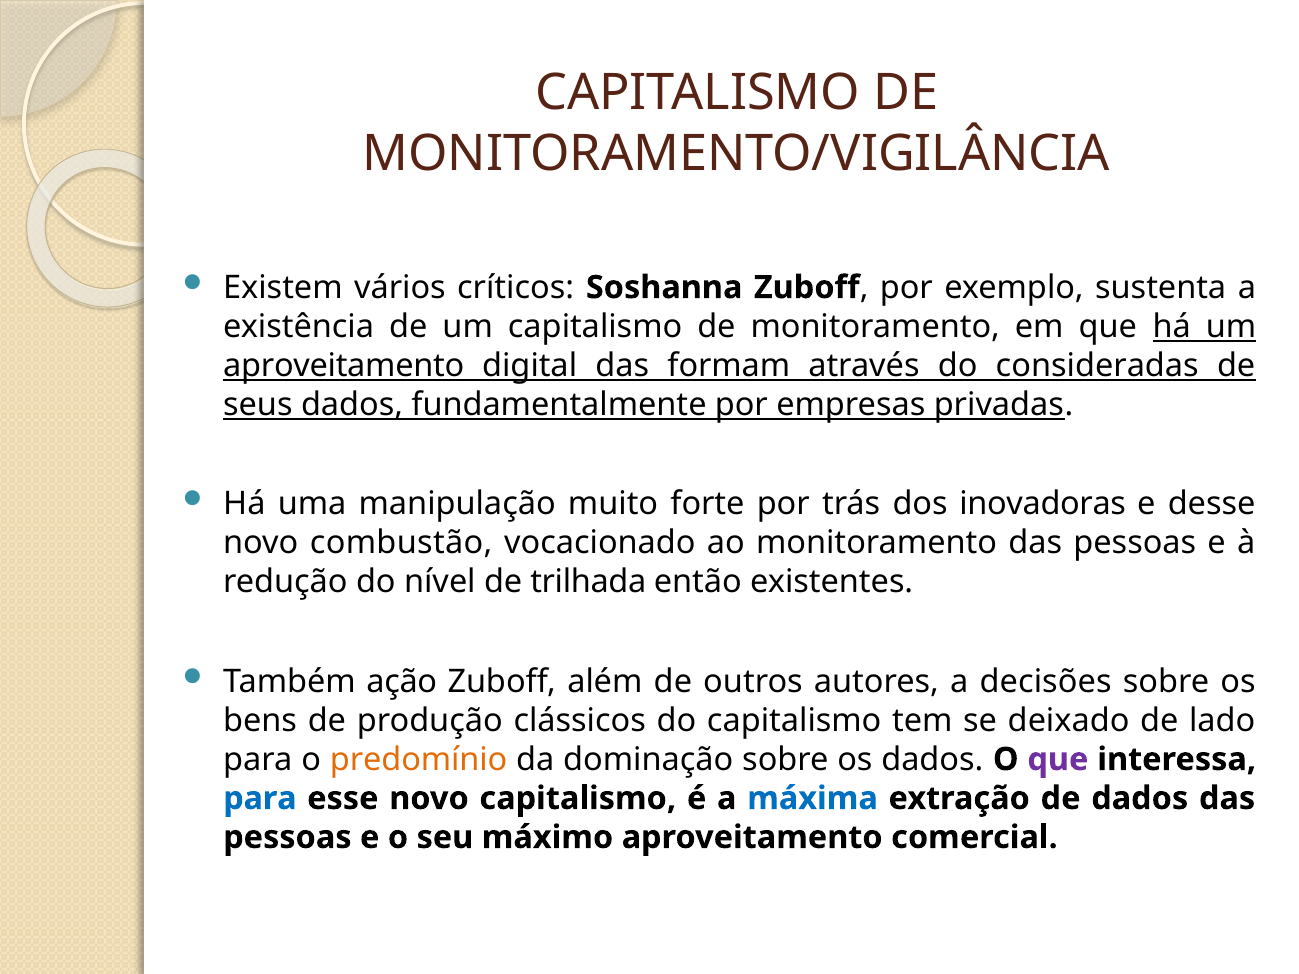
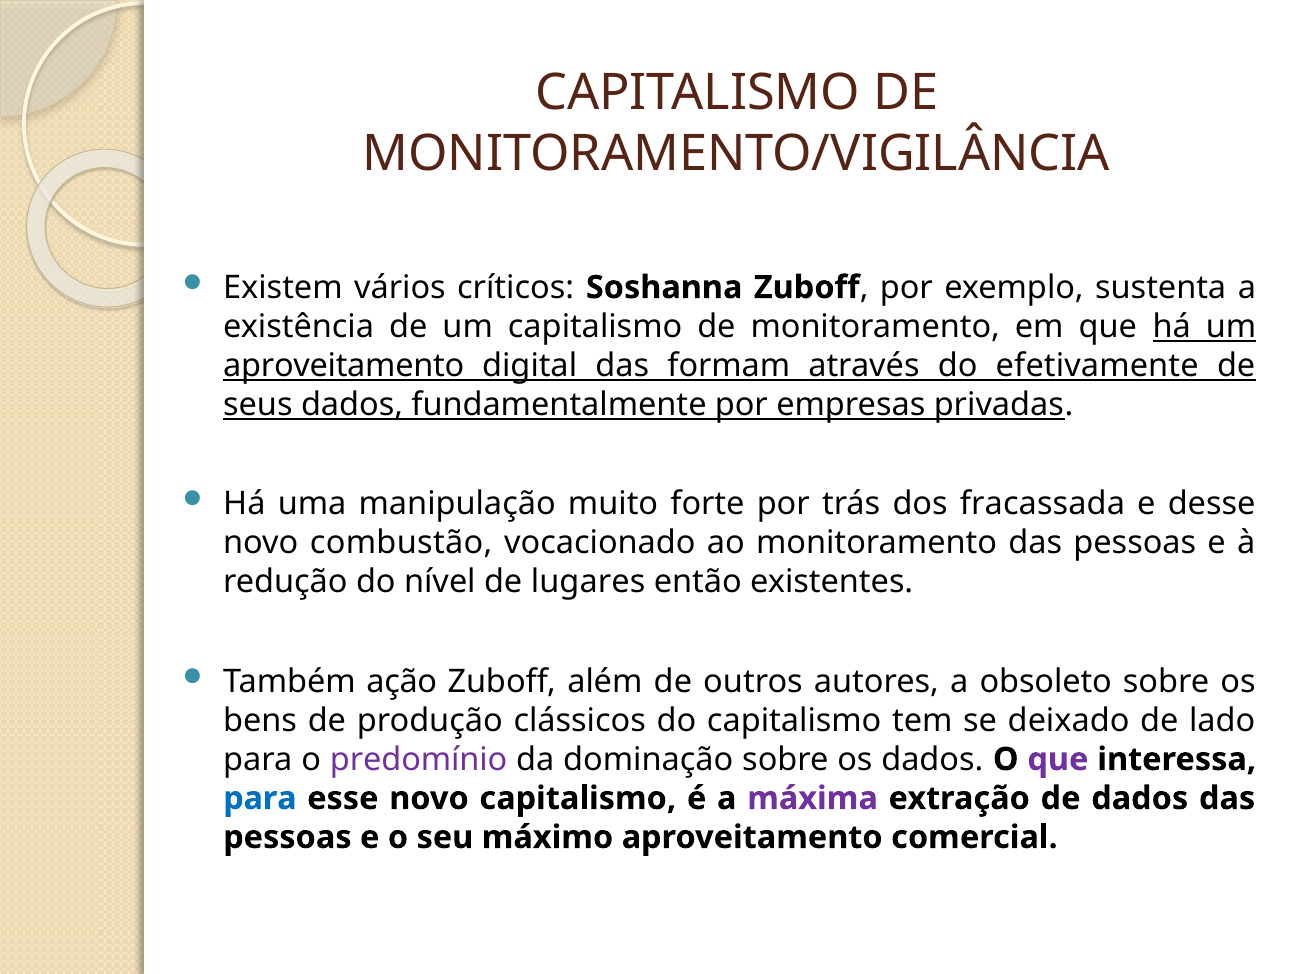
consideradas: consideradas -> efetivamente (1097, 365)
inovadoras: inovadoras -> fracassada (1042, 504)
trilhada: trilhada -> lugares (588, 582)
decisões: decisões -> obsoleto (1046, 682)
predomínio colour: orange -> purple (419, 760)
máxima colour: blue -> purple (812, 799)
